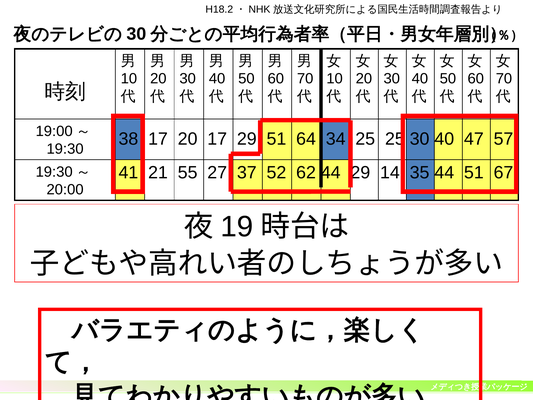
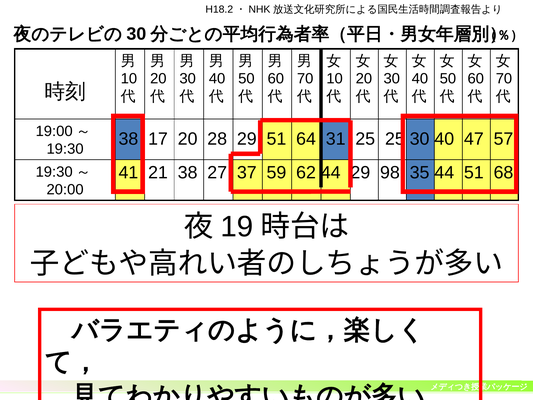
20 17: 17 -> 28 (217, 139)
34: 34 -> 31 (336, 139)
21 55: 55 -> 38 (188, 172)
52: 52 -> 59 (276, 172)
14: 14 -> 98 (390, 172)
67: 67 -> 68 (503, 172)
